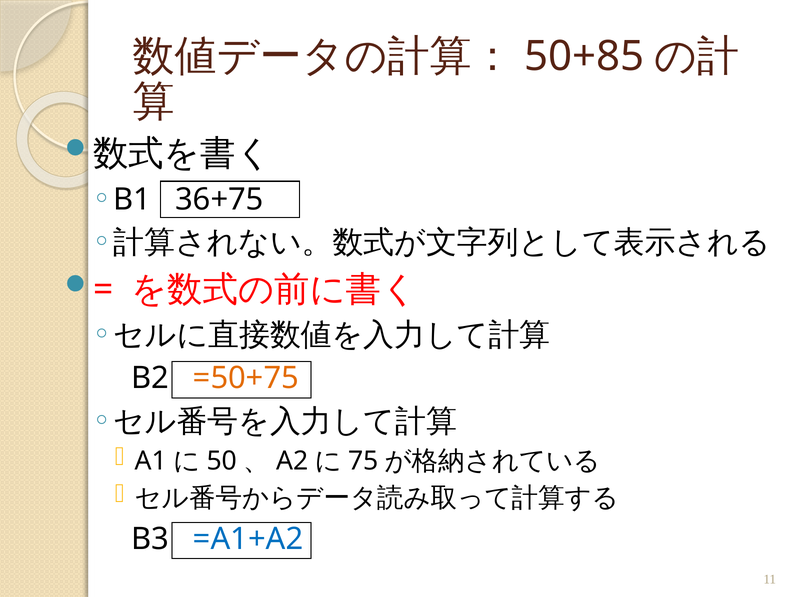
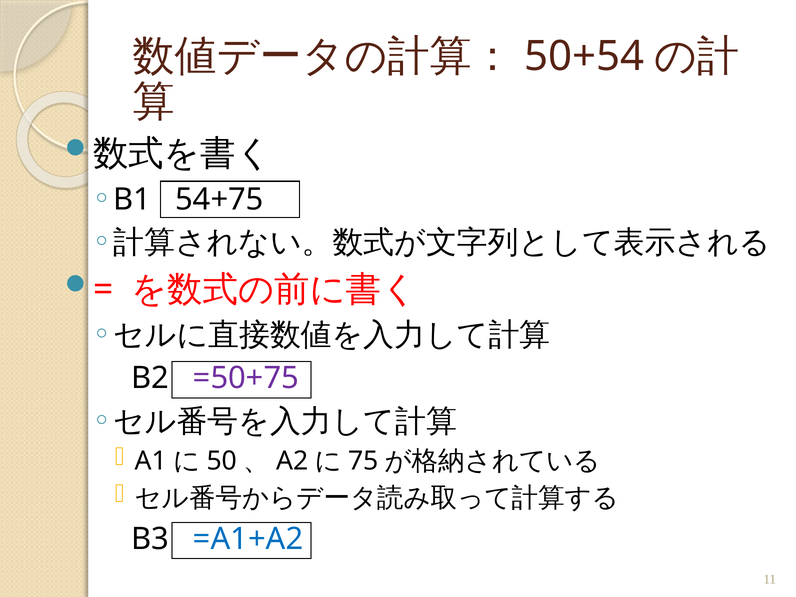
50+85: 50+85 -> 50+54 (584, 56)
36+75: 36+75 -> 54+75 (219, 199)
=50+75 colour: orange -> purple (246, 378)
